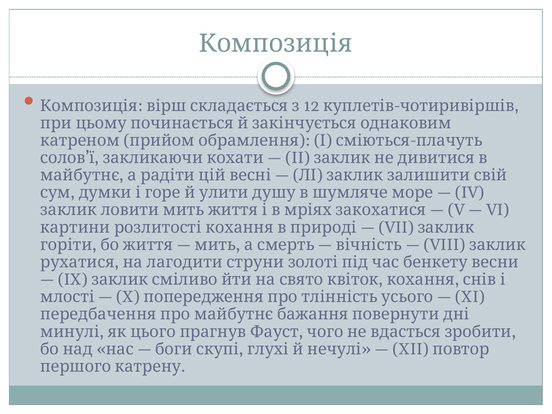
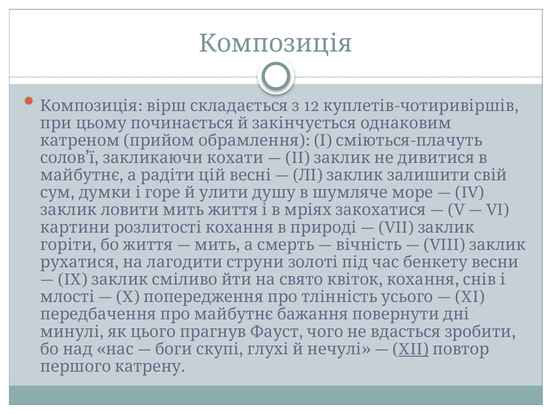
XII underline: none -> present (414, 349)
